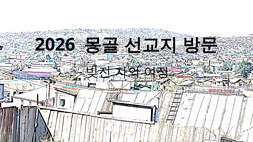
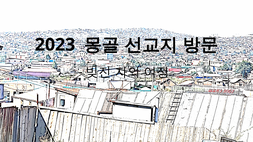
2026: 2026 -> 2023 (55, 45)
